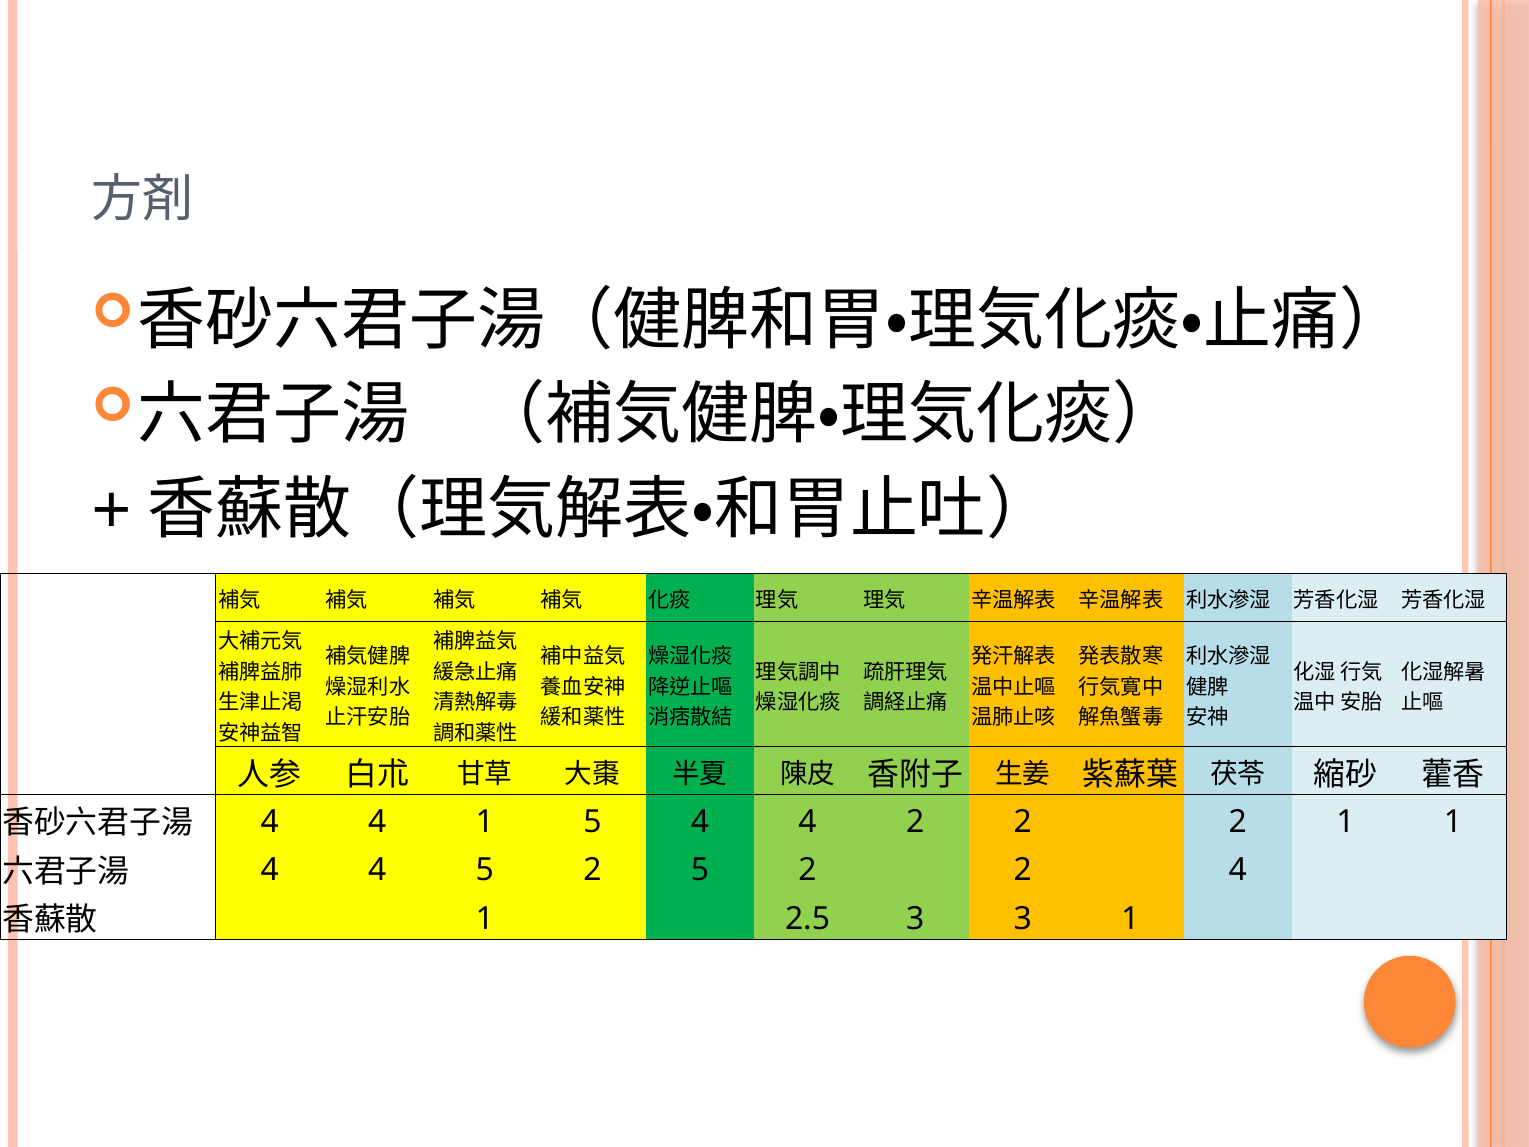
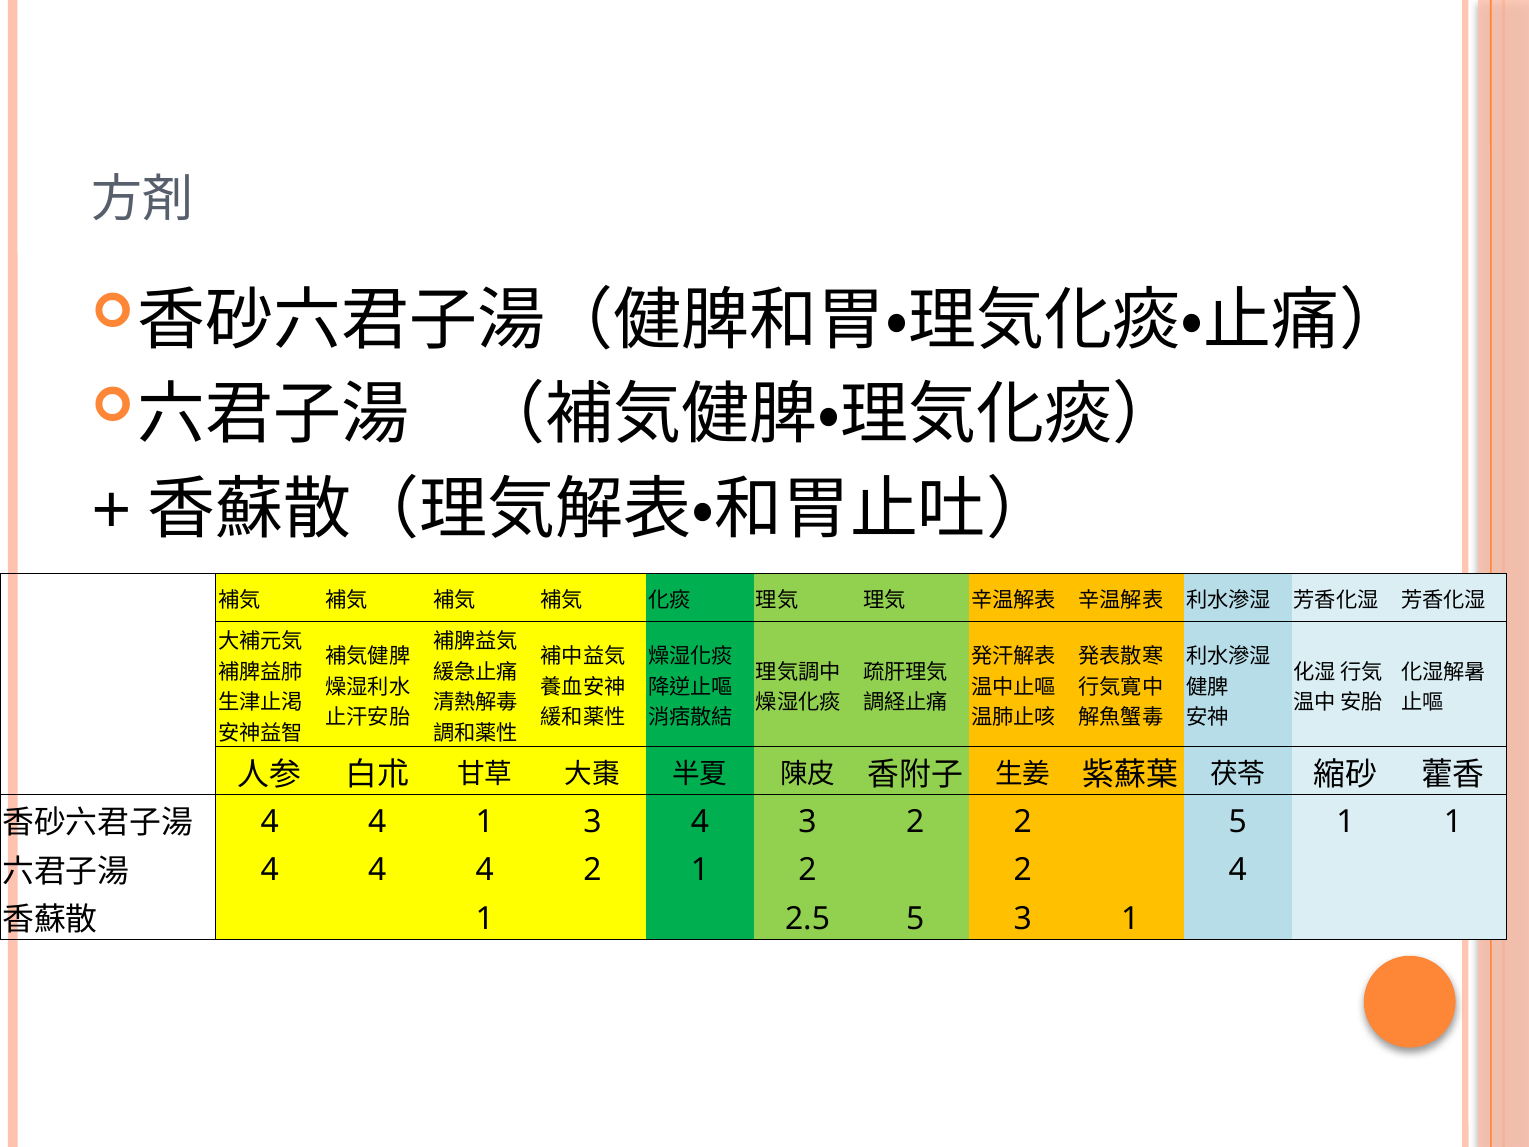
1 5: 5 -> 3 (592, 822)
4: 4 -> 3 (808, 822)
2 2 2: 2 -> 5 (1238, 822)
4 4 5: 5 -> 4 (485, 870)
2 5: 5 -> 1 (700, 870)
2.5 3: 3 -> 5 (915, 918)
